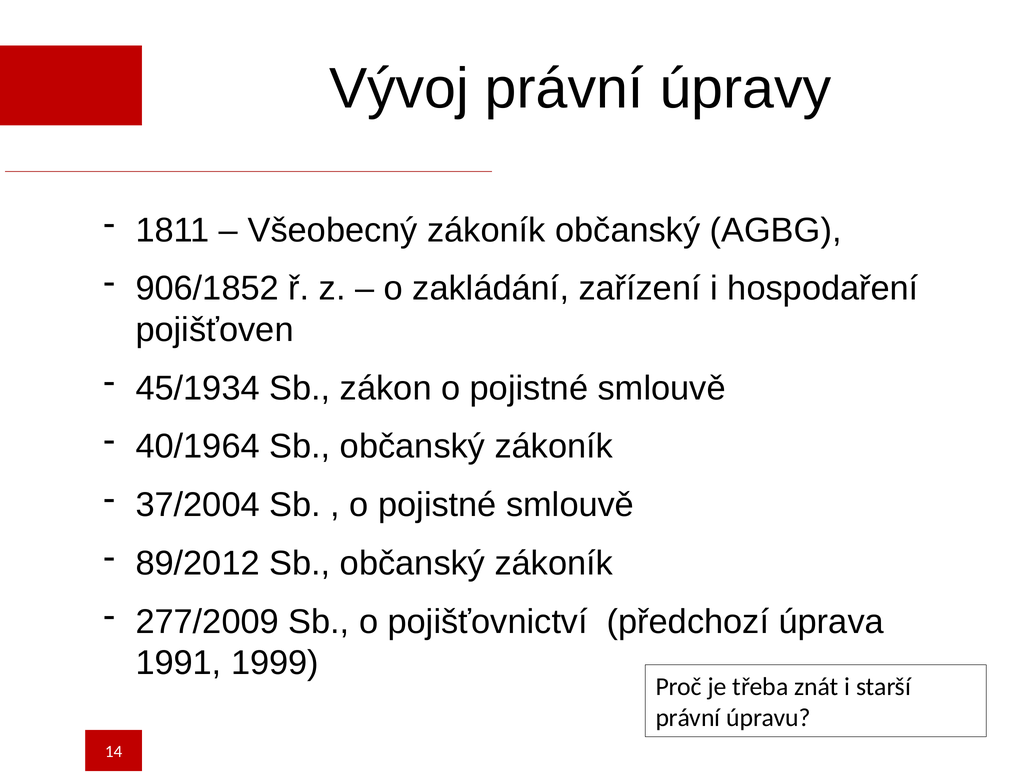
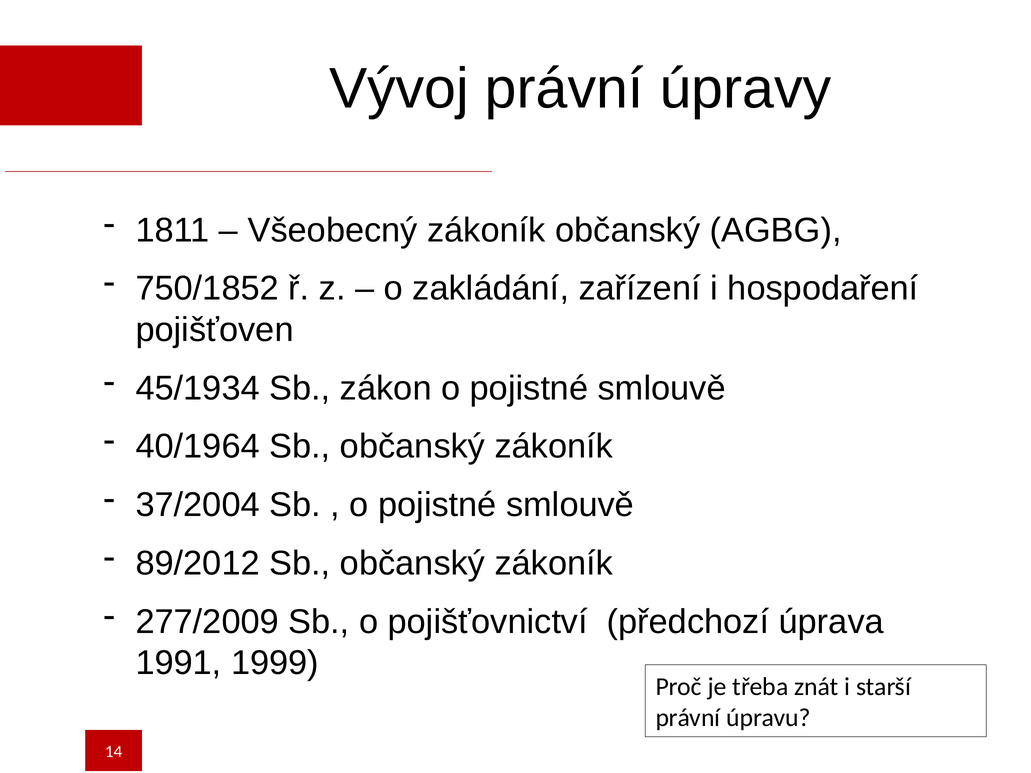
906/1852: 906/1852 -> 750/1852 (207, 289)
